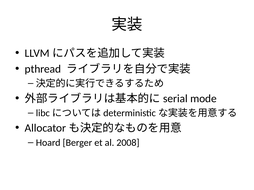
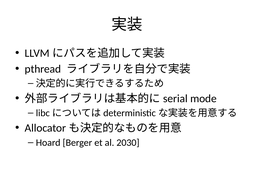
2008: 2008 -> 2030 (128, 143)
